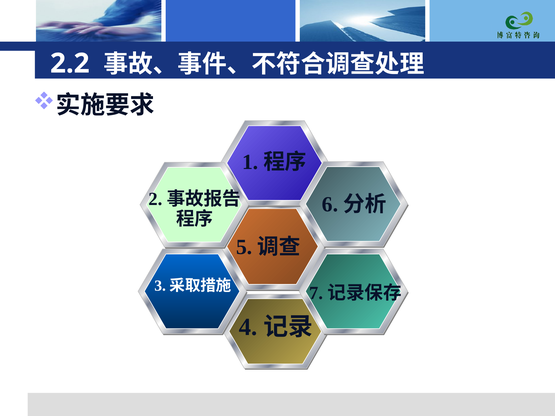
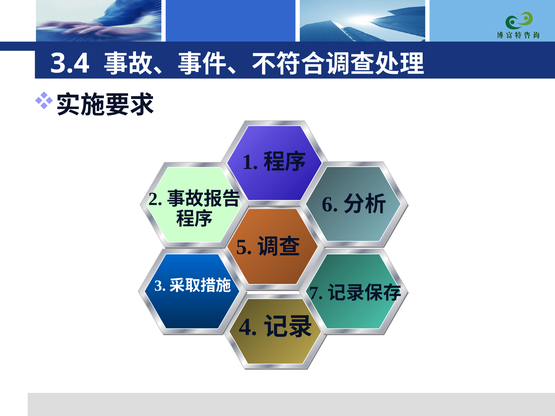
2.2: 2.2 -> 3.4 (70, 63)
